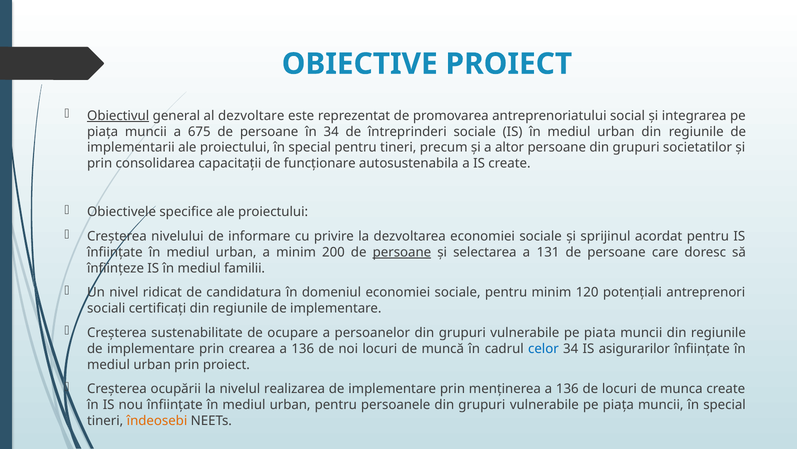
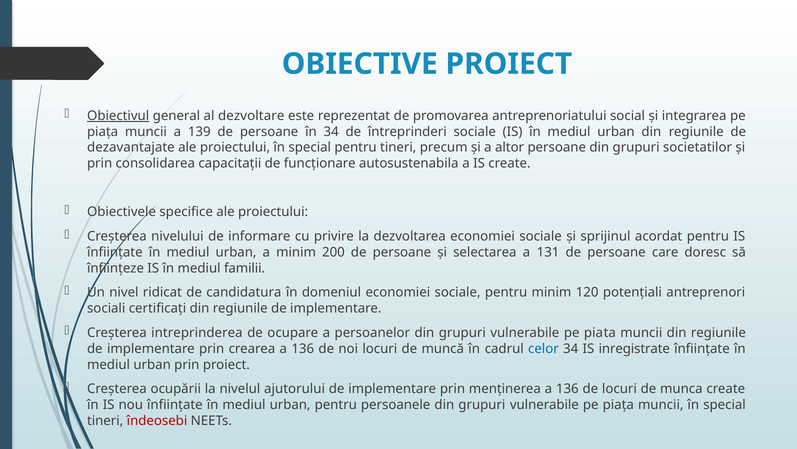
675: 675 -> 139 (199, 131)
implementarii: implementarii -> dezavantajate (131, 147)
persoane underline: present -> none (402, 252)
sustenabilitate: sustenabilitate -> intreprinderea (197, 332)
asigurarilor: asigurarilor -> inregistrate (634, 348)
realizarea: realizarea -> ajutorului (295, 388)
îndeosebi colour: orange -> red (157, 420)
